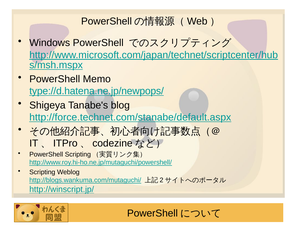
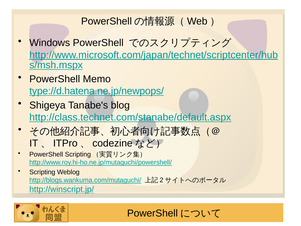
http://force.technet.com/stanabe/default.aspx: http://force.technet.com/stanabe/default.aspx -> http://class.technet.com/stanabe/default.aspx (130, 117)
